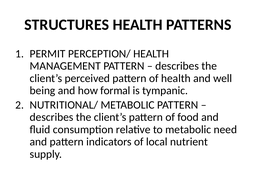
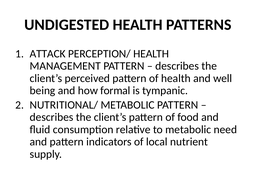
STRUCTURES: STRUCTURES -> UNDIGESTED (67, 25)
PERMIT: PERMIT -> ATTACK (48, 54)
